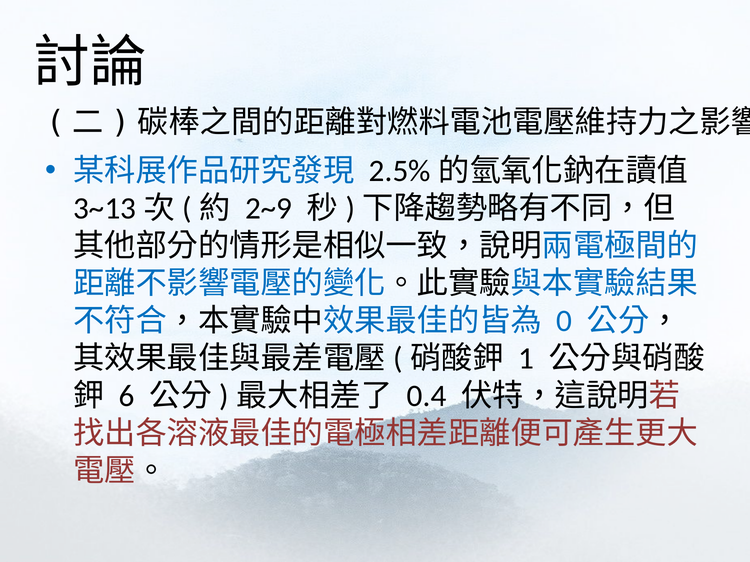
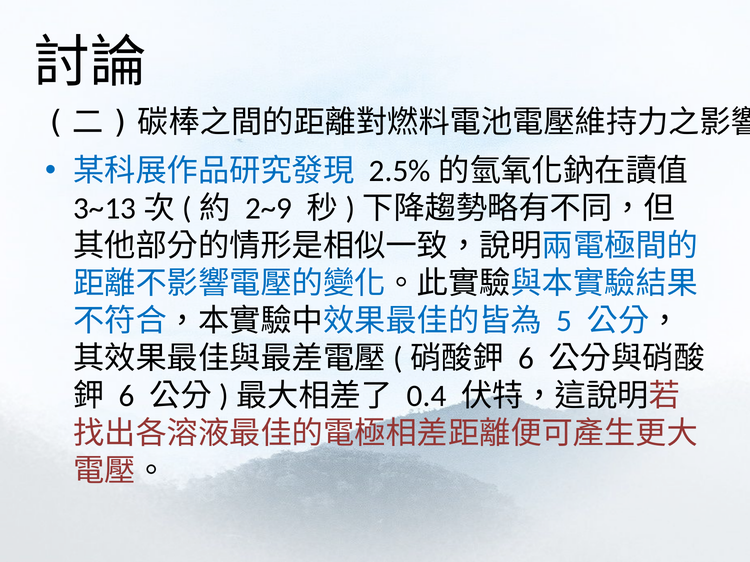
0: 0 -> 5 (564, 321)
1: 1 -> 6 (526, 359)
